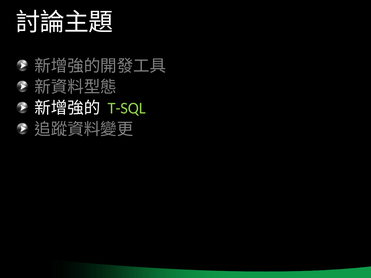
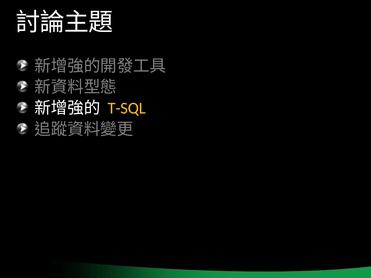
T-SQL colour: light green -> yellow (127, 108)
